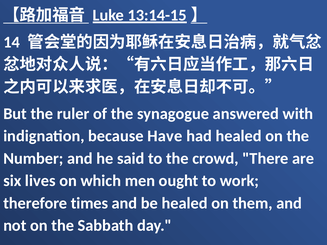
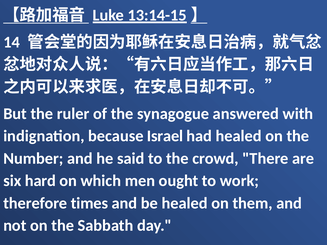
Have: Have -> Israel (165, 136)
lives: lives -> hard (40, 181)
